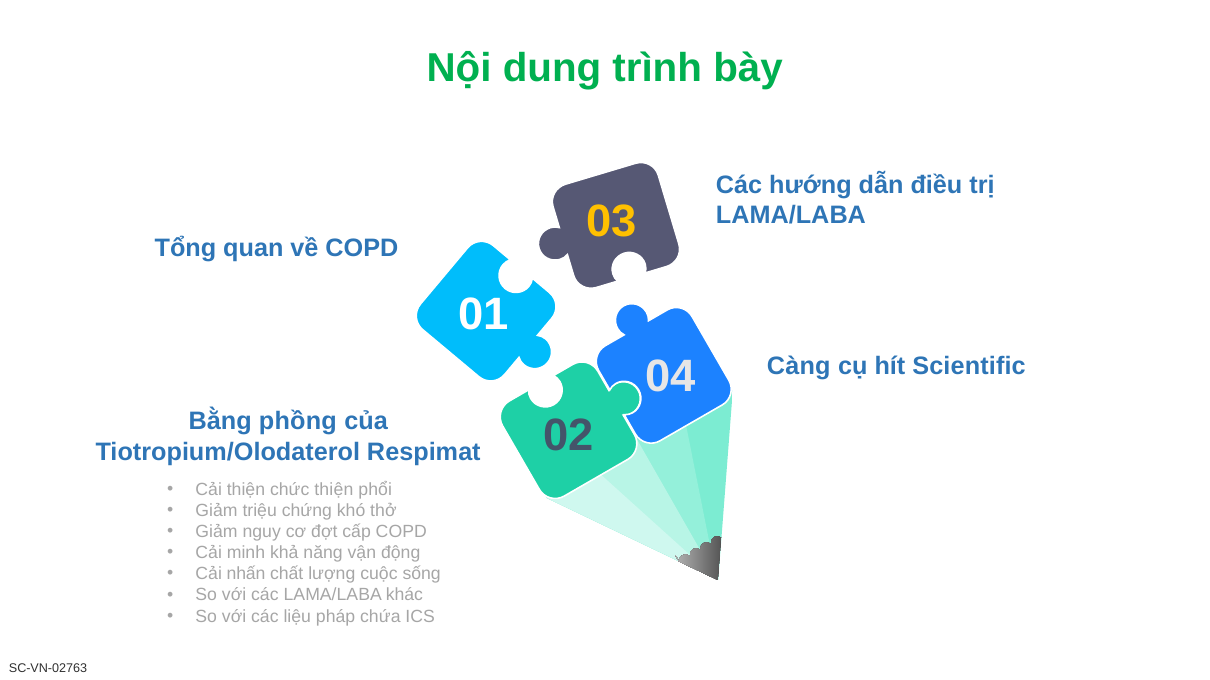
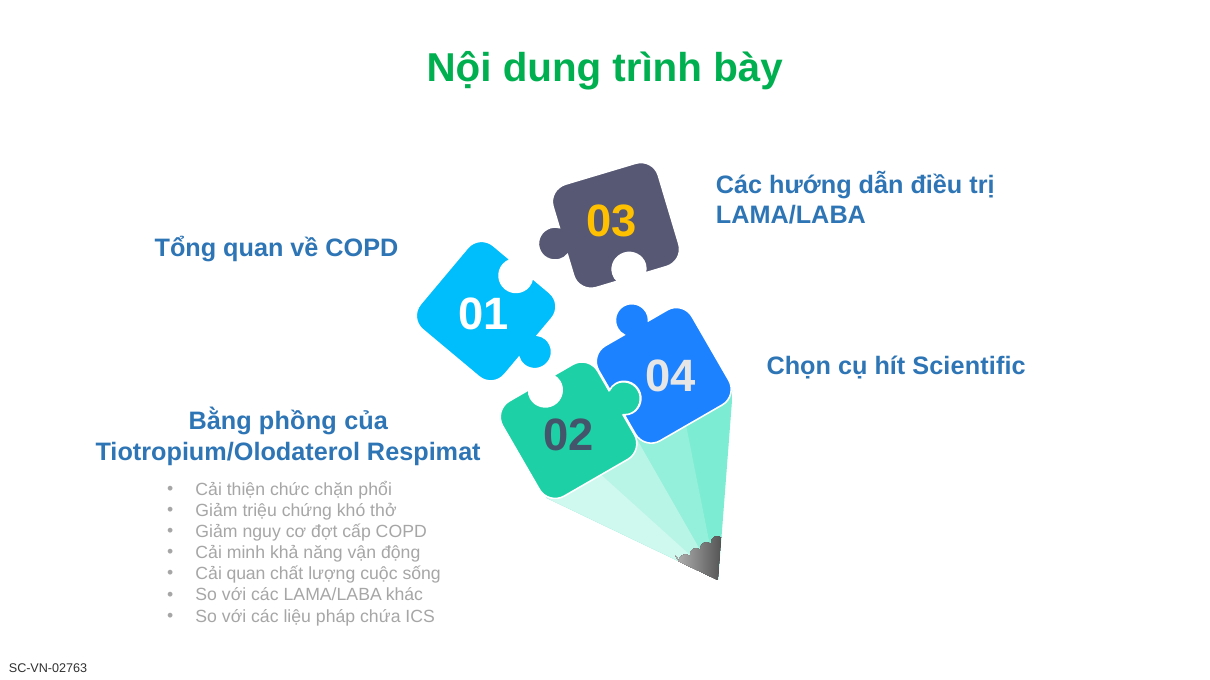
Càng: Càng -> Chọn (799, 366)
chức thiện: thiện -> chặn (334, 490)
Cải nhấn: nhấn -> quan (246, 575)
